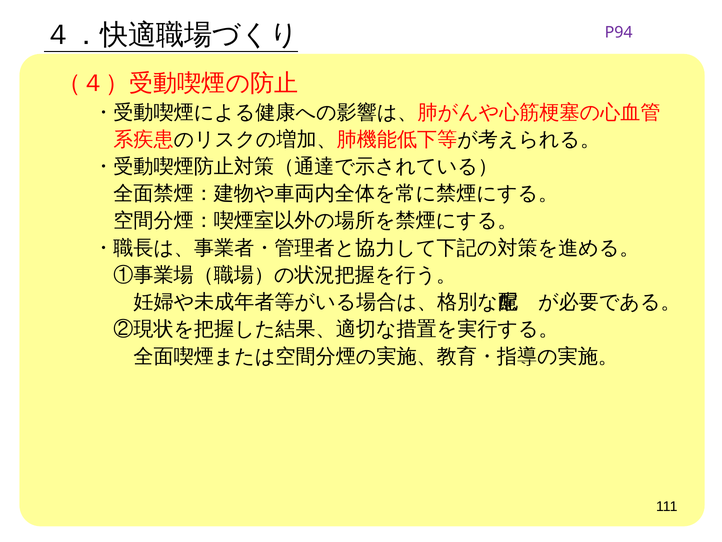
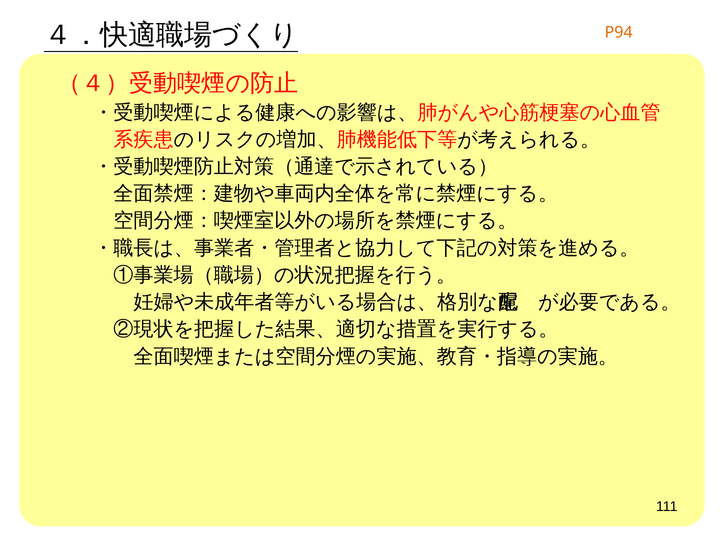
P94 colour: purple -> orange (619, 32)
